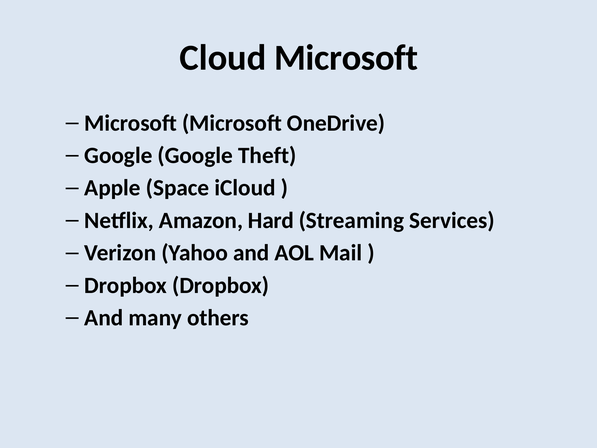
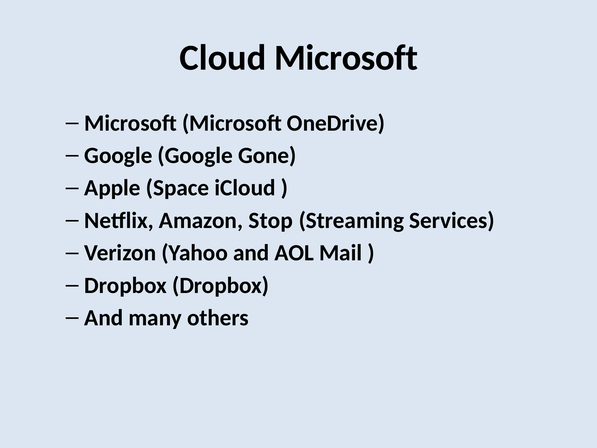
Theft: Theft -> Gone (267, 155)
Hard: Hard -> Stop (271, 220)
